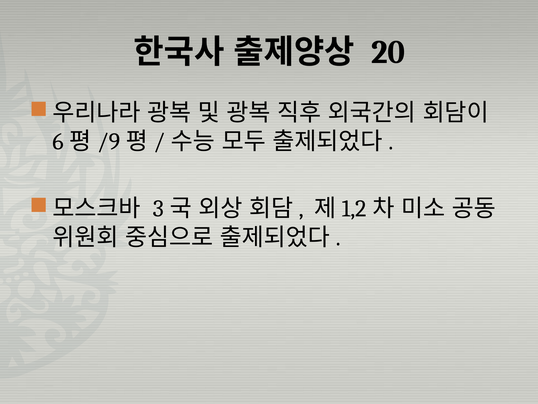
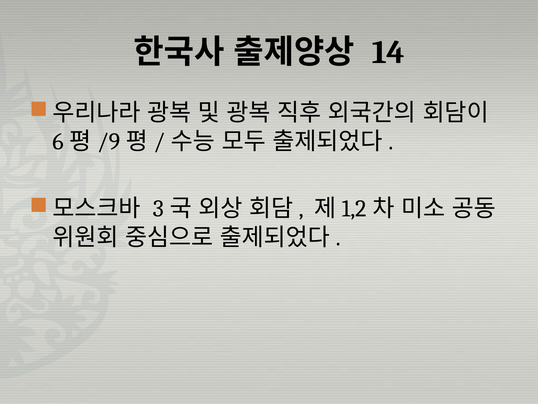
20: 20 -> 14 (388, 52)
